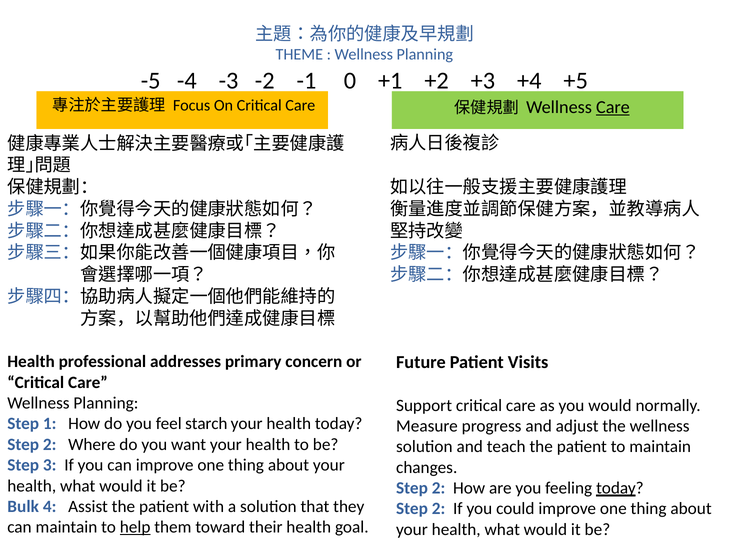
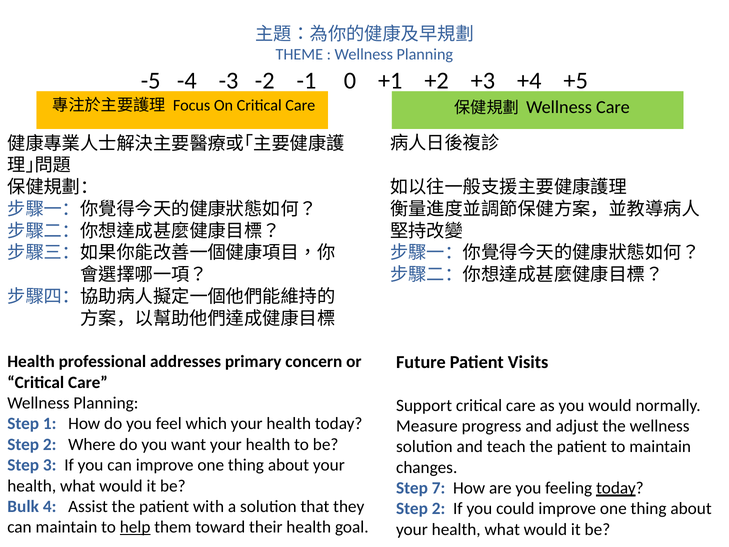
Care underline: present -> none (613, 107)
starch: starch -> which (206, 424)
2: 2 -> 7 (439, 488)
